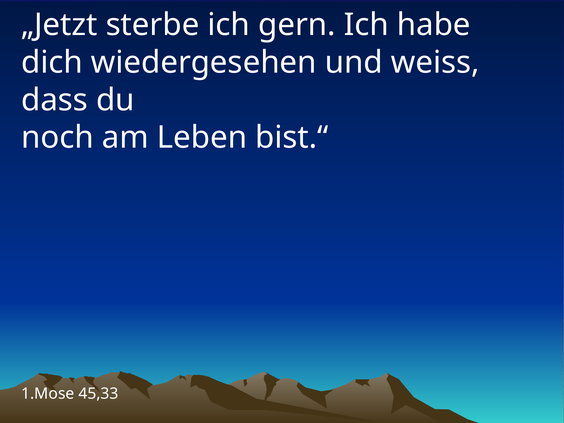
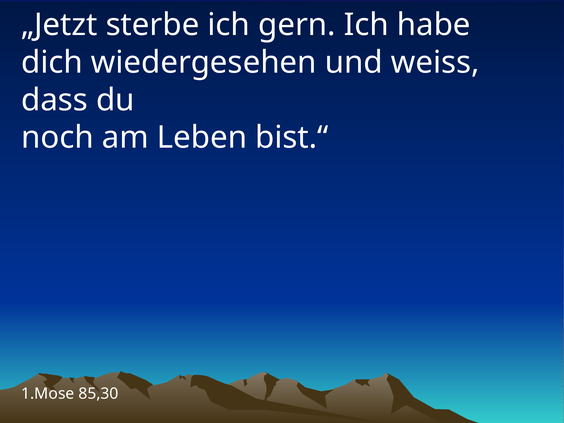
45,33: 45,33 -> 85,30 (99, 394)
